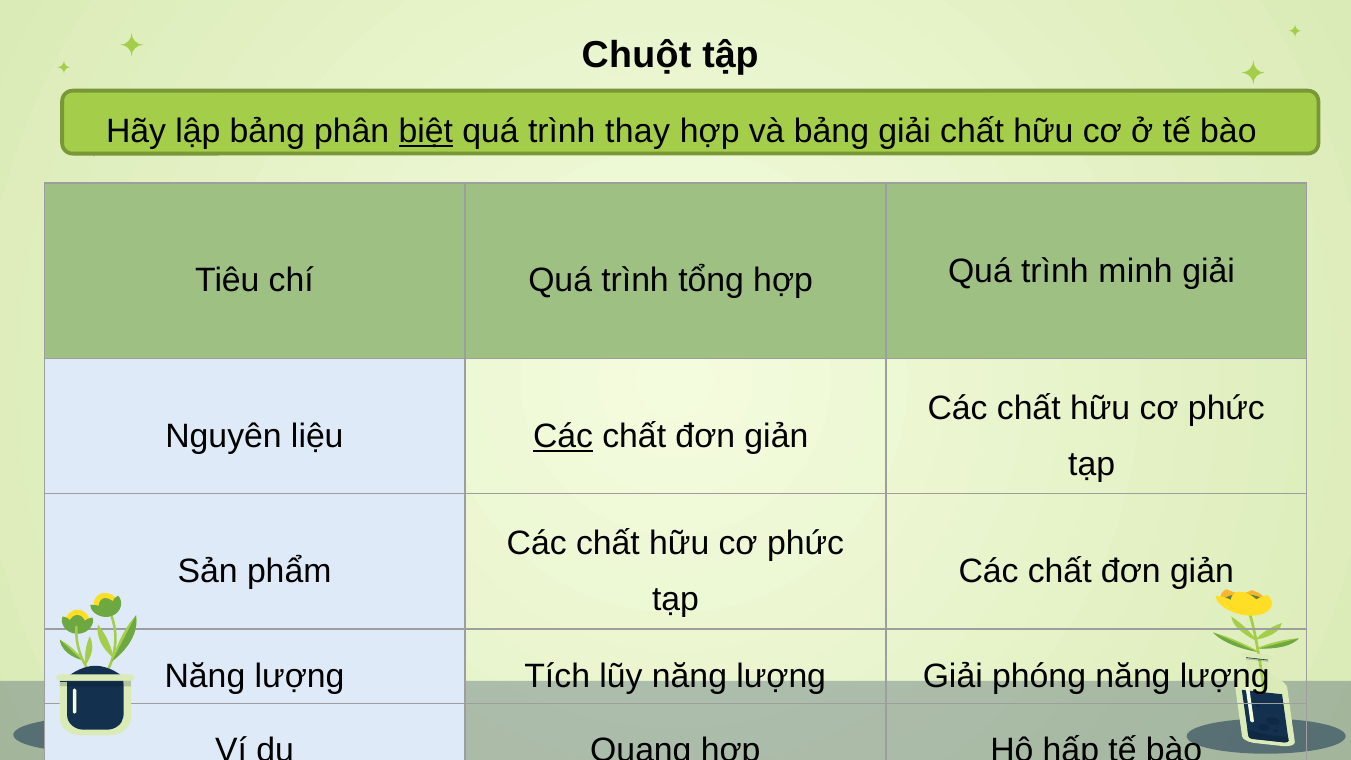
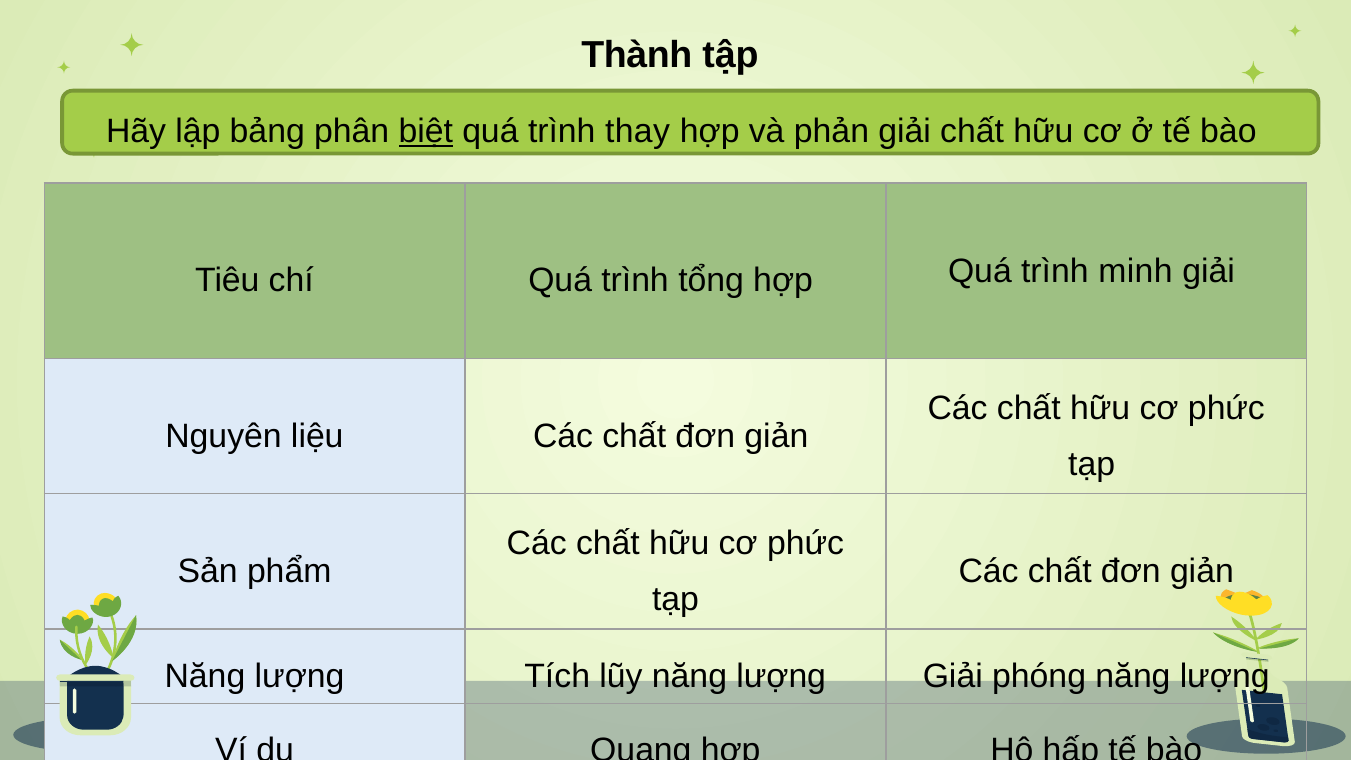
Chuột: Chuột -> Thành (637, 55)
và bảng: bảng -> phản (831, 131)
Các underline: present -> none (563, 436)
